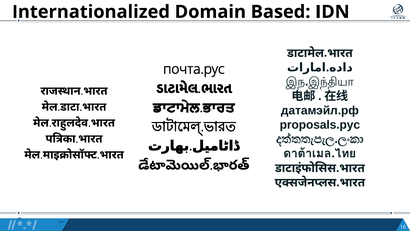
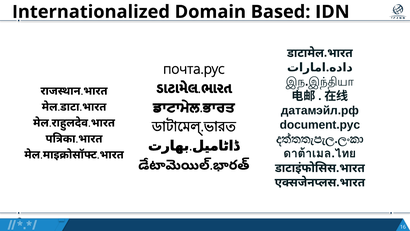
proposals.рус: proposals.рус -> document.рус (320, 125)
